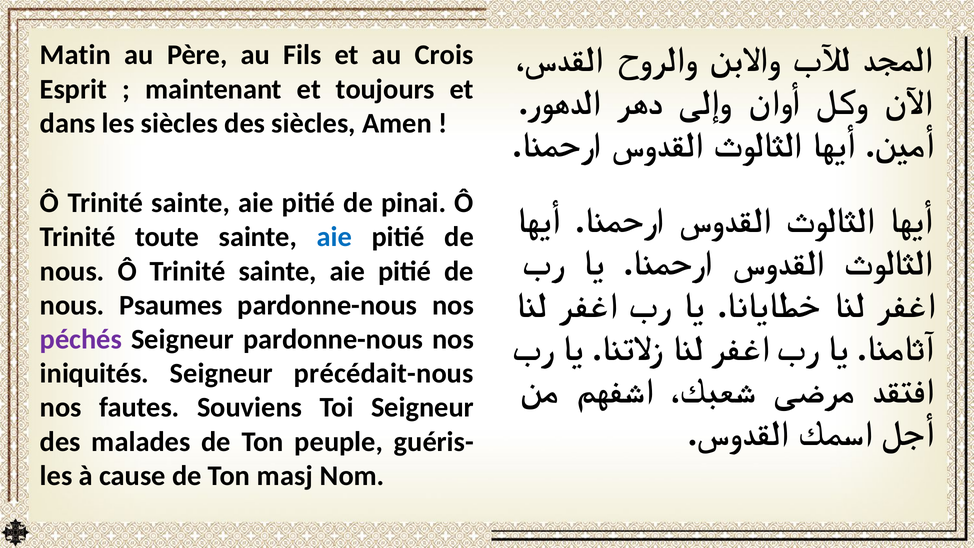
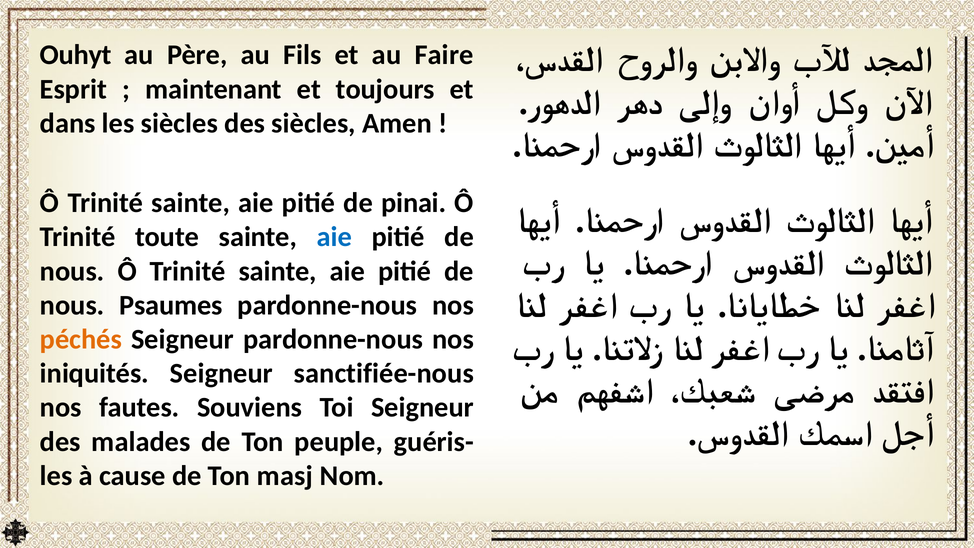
Matin: Matin -> Ouhyt (76, 55)
Crois: Crois -> Faire (444, 55)
péchés colour: purple -> orange (81, 339)
précédait-nous: précédait-nous -> sanctifiée-nous (384, 373)
